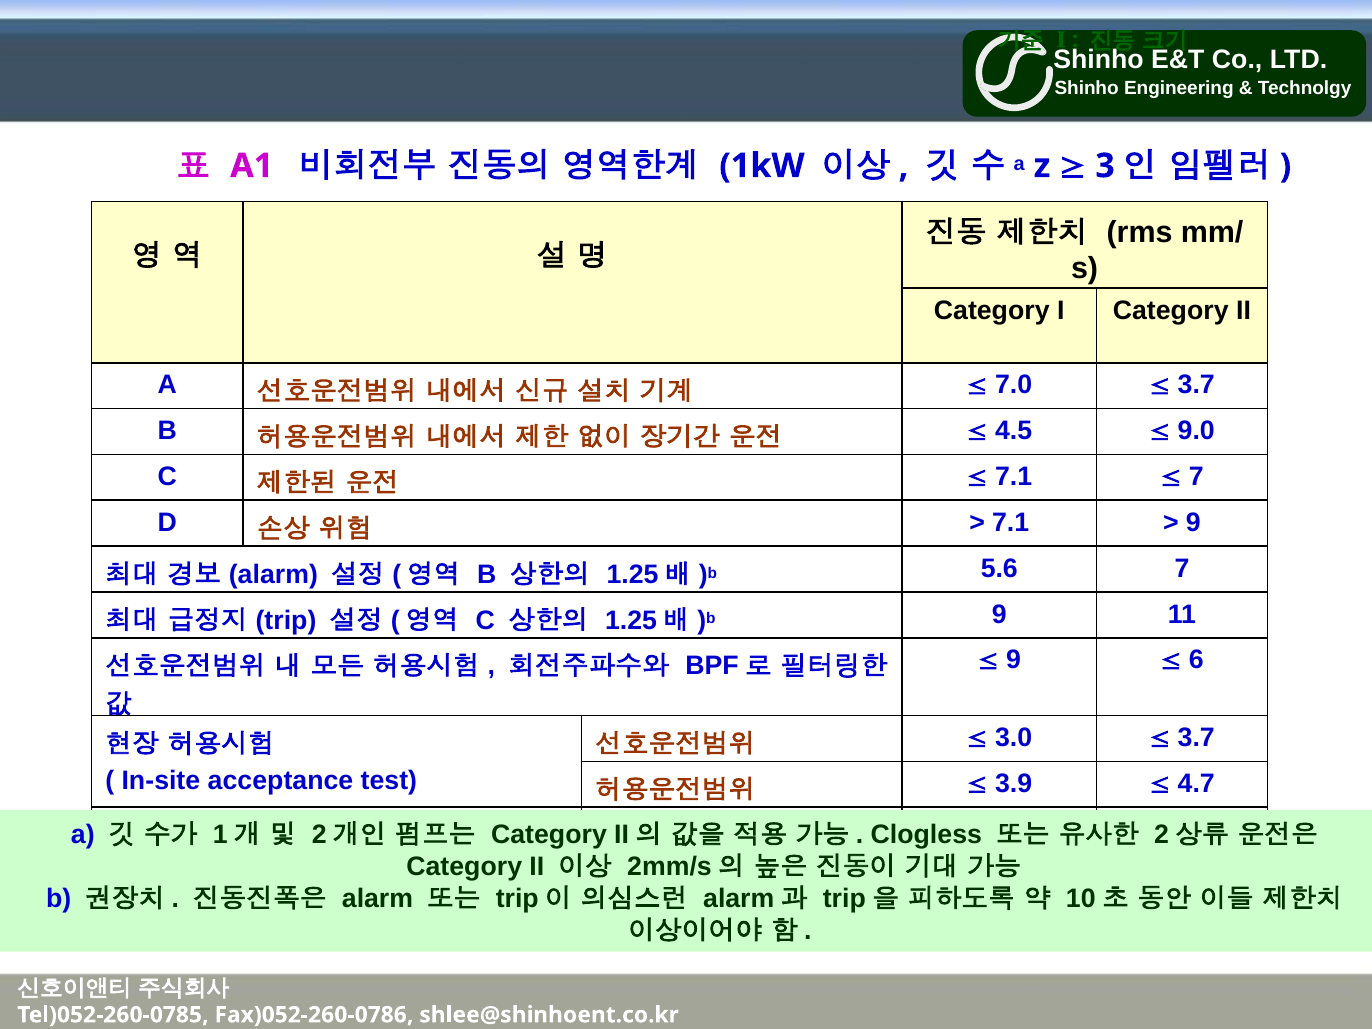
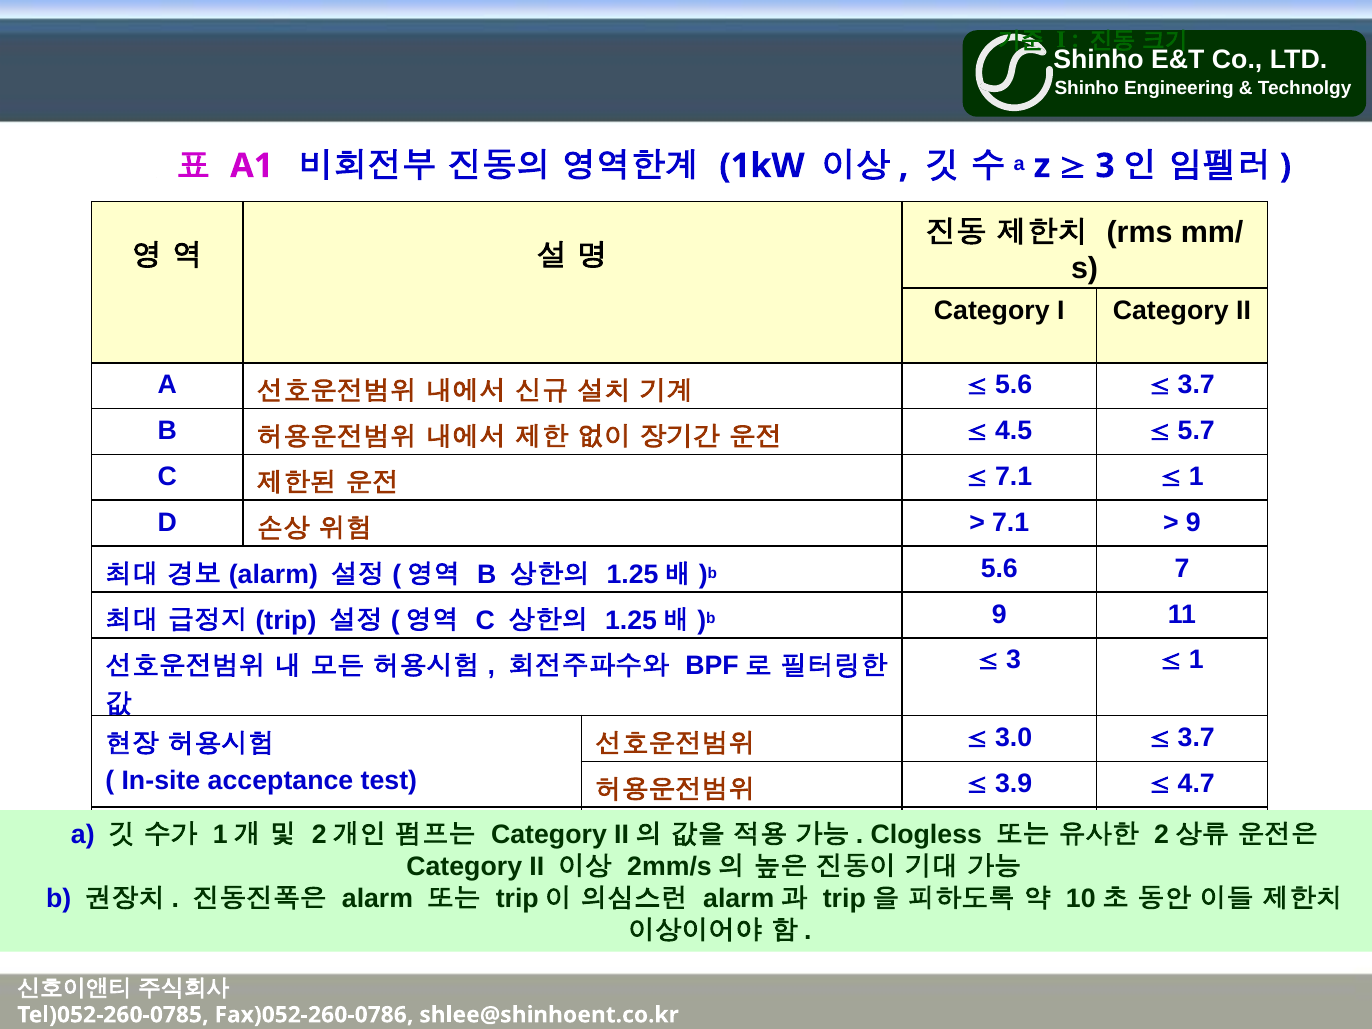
7.0: 7.0 -> 5.6 (1014, 385)
9.0: 9.0 -> 5.7 (1196, 431)
7: 7 -> 1 (1196, 477)
9: 9 -> 3 (1014, 660)
6: 6 -> 1 (1196, 660)
